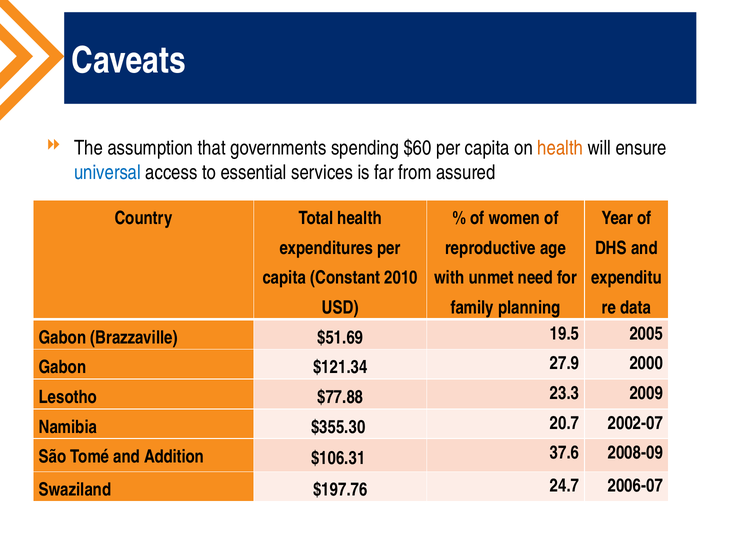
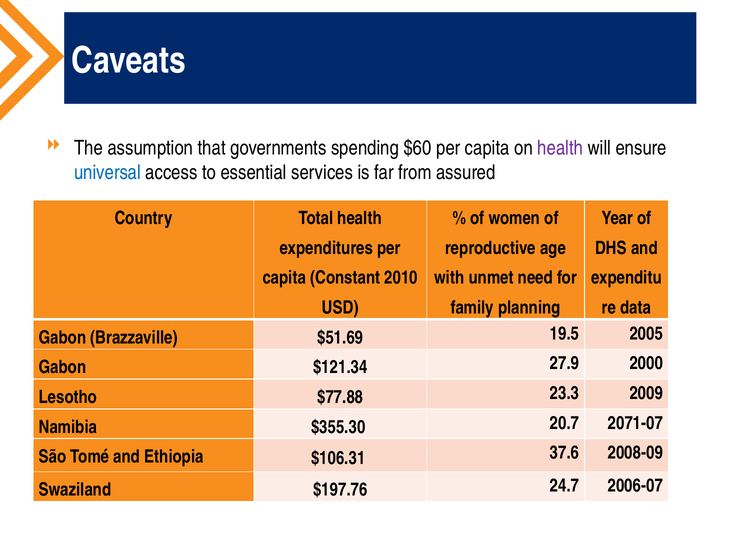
health colour: orange -> purple (560, 148)
2002-07: 2002-07 -> 2071-07 (635, 423)
Addition: Addition -> Ethiopia (174, 457)
